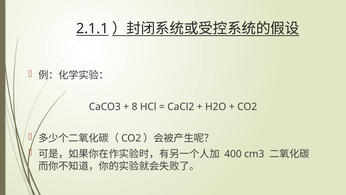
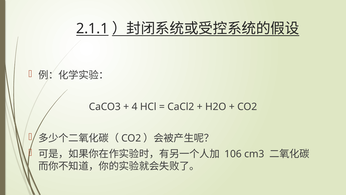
8: 8 -> 4 (135, 107)
400: 400 -> 106 (233, 154)
